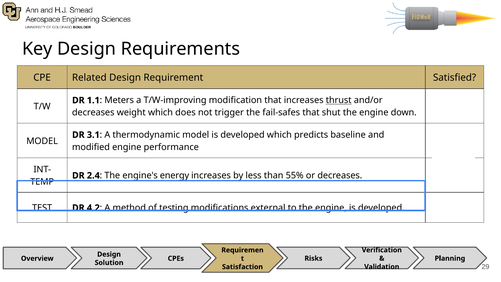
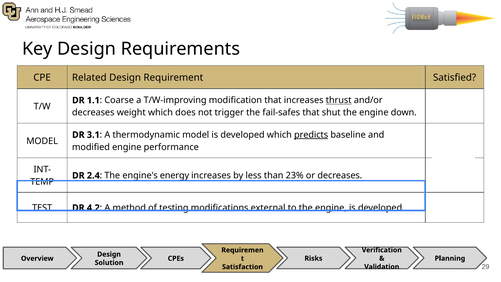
Meters: Meters -> Coarse (119, 100)
predicts underline: none -> present (311, 135)
55%: 55% -> 23% (295, 175)
